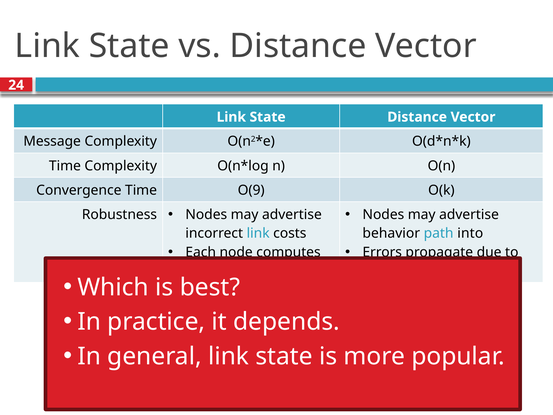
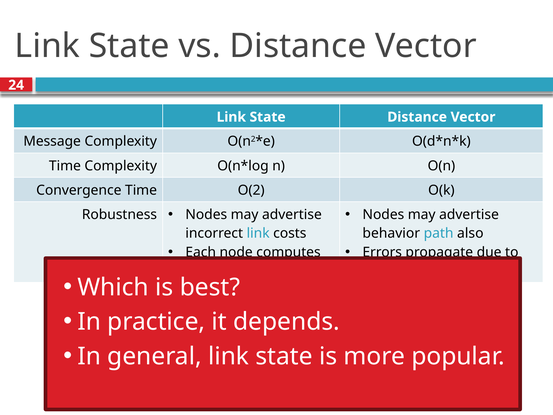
O(9: O(9 -> O(2 (251, 190)
into: into -> also (470, 233)
